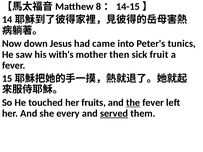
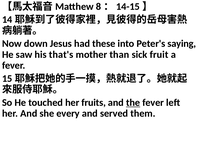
came: came -> these (104, 44)
tunics: tunics -> saying (182, 44)
with's: with's -> that's (61, 55)
then: then -> than (119, 55)
served underline: present -> none (114, 114)
